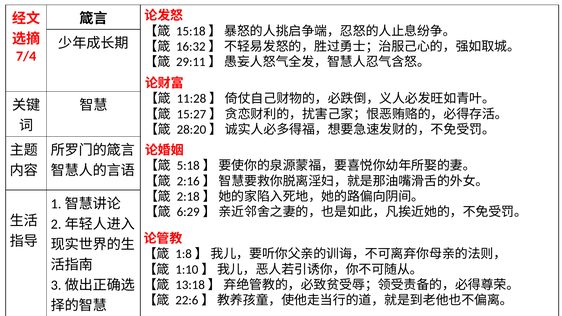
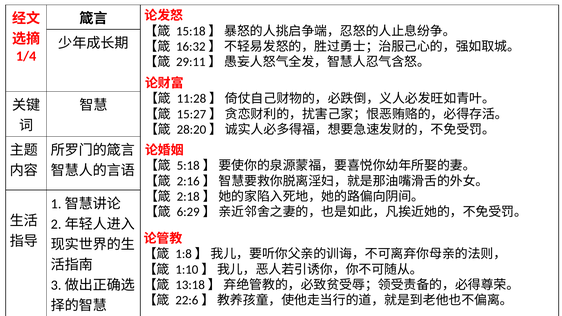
7/4: 7/4 -> 1/4 (26, 56)
